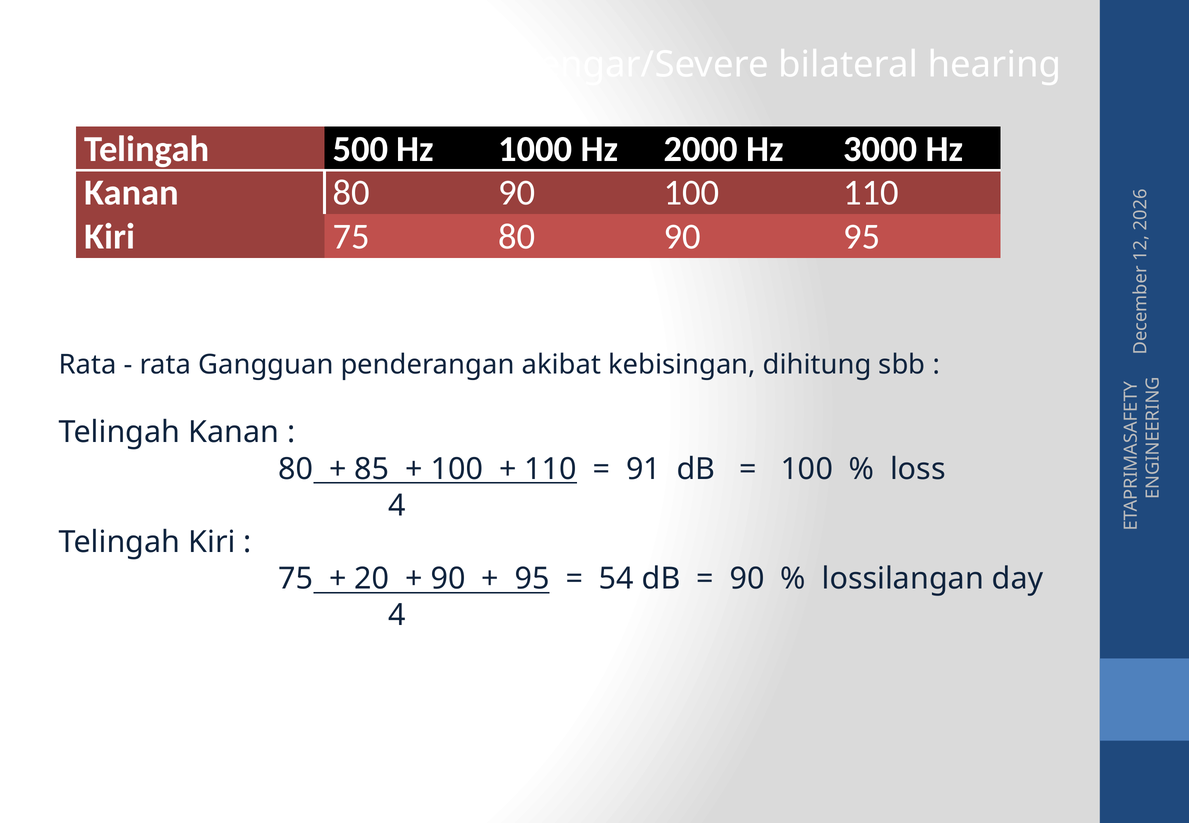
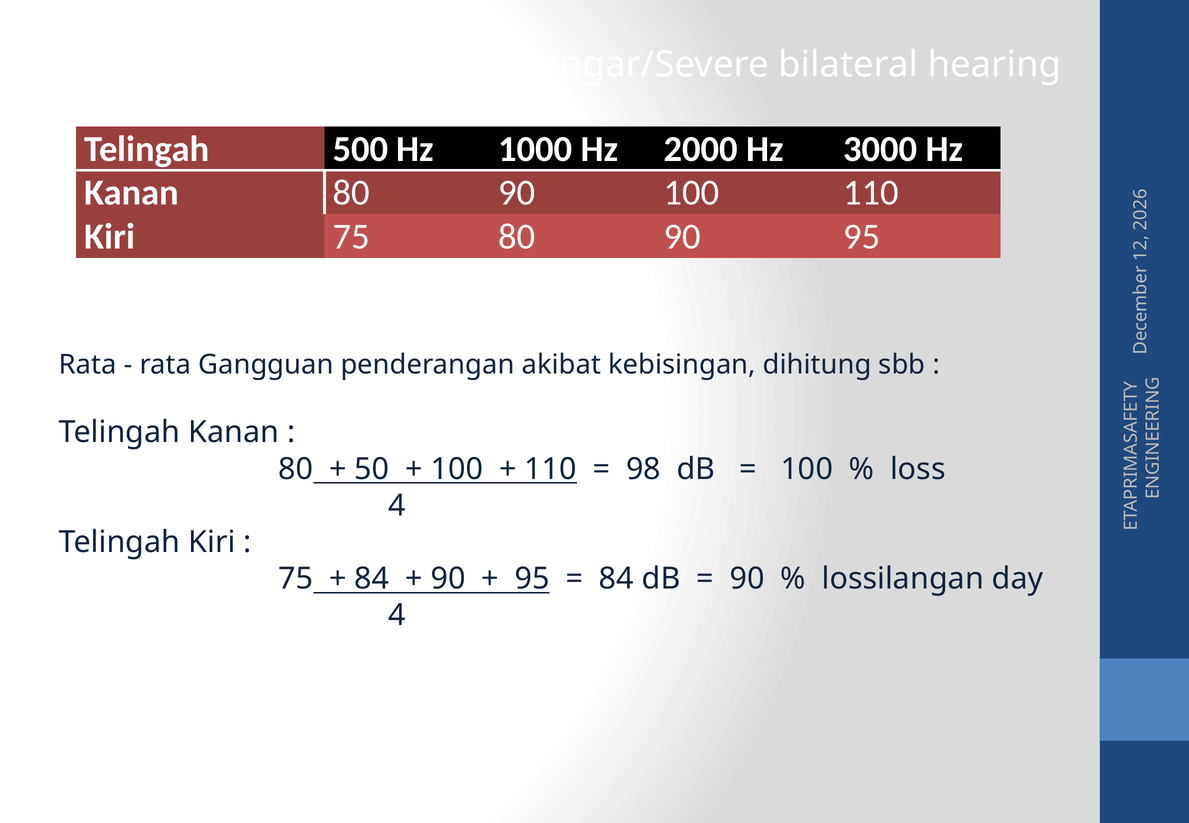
85: 85 -> 50 (372, 469)
91: 91 -> 98 (643, 469)
20: 20 -> 84 (372, 579)
54: 54 -> 84 (616, 579)
